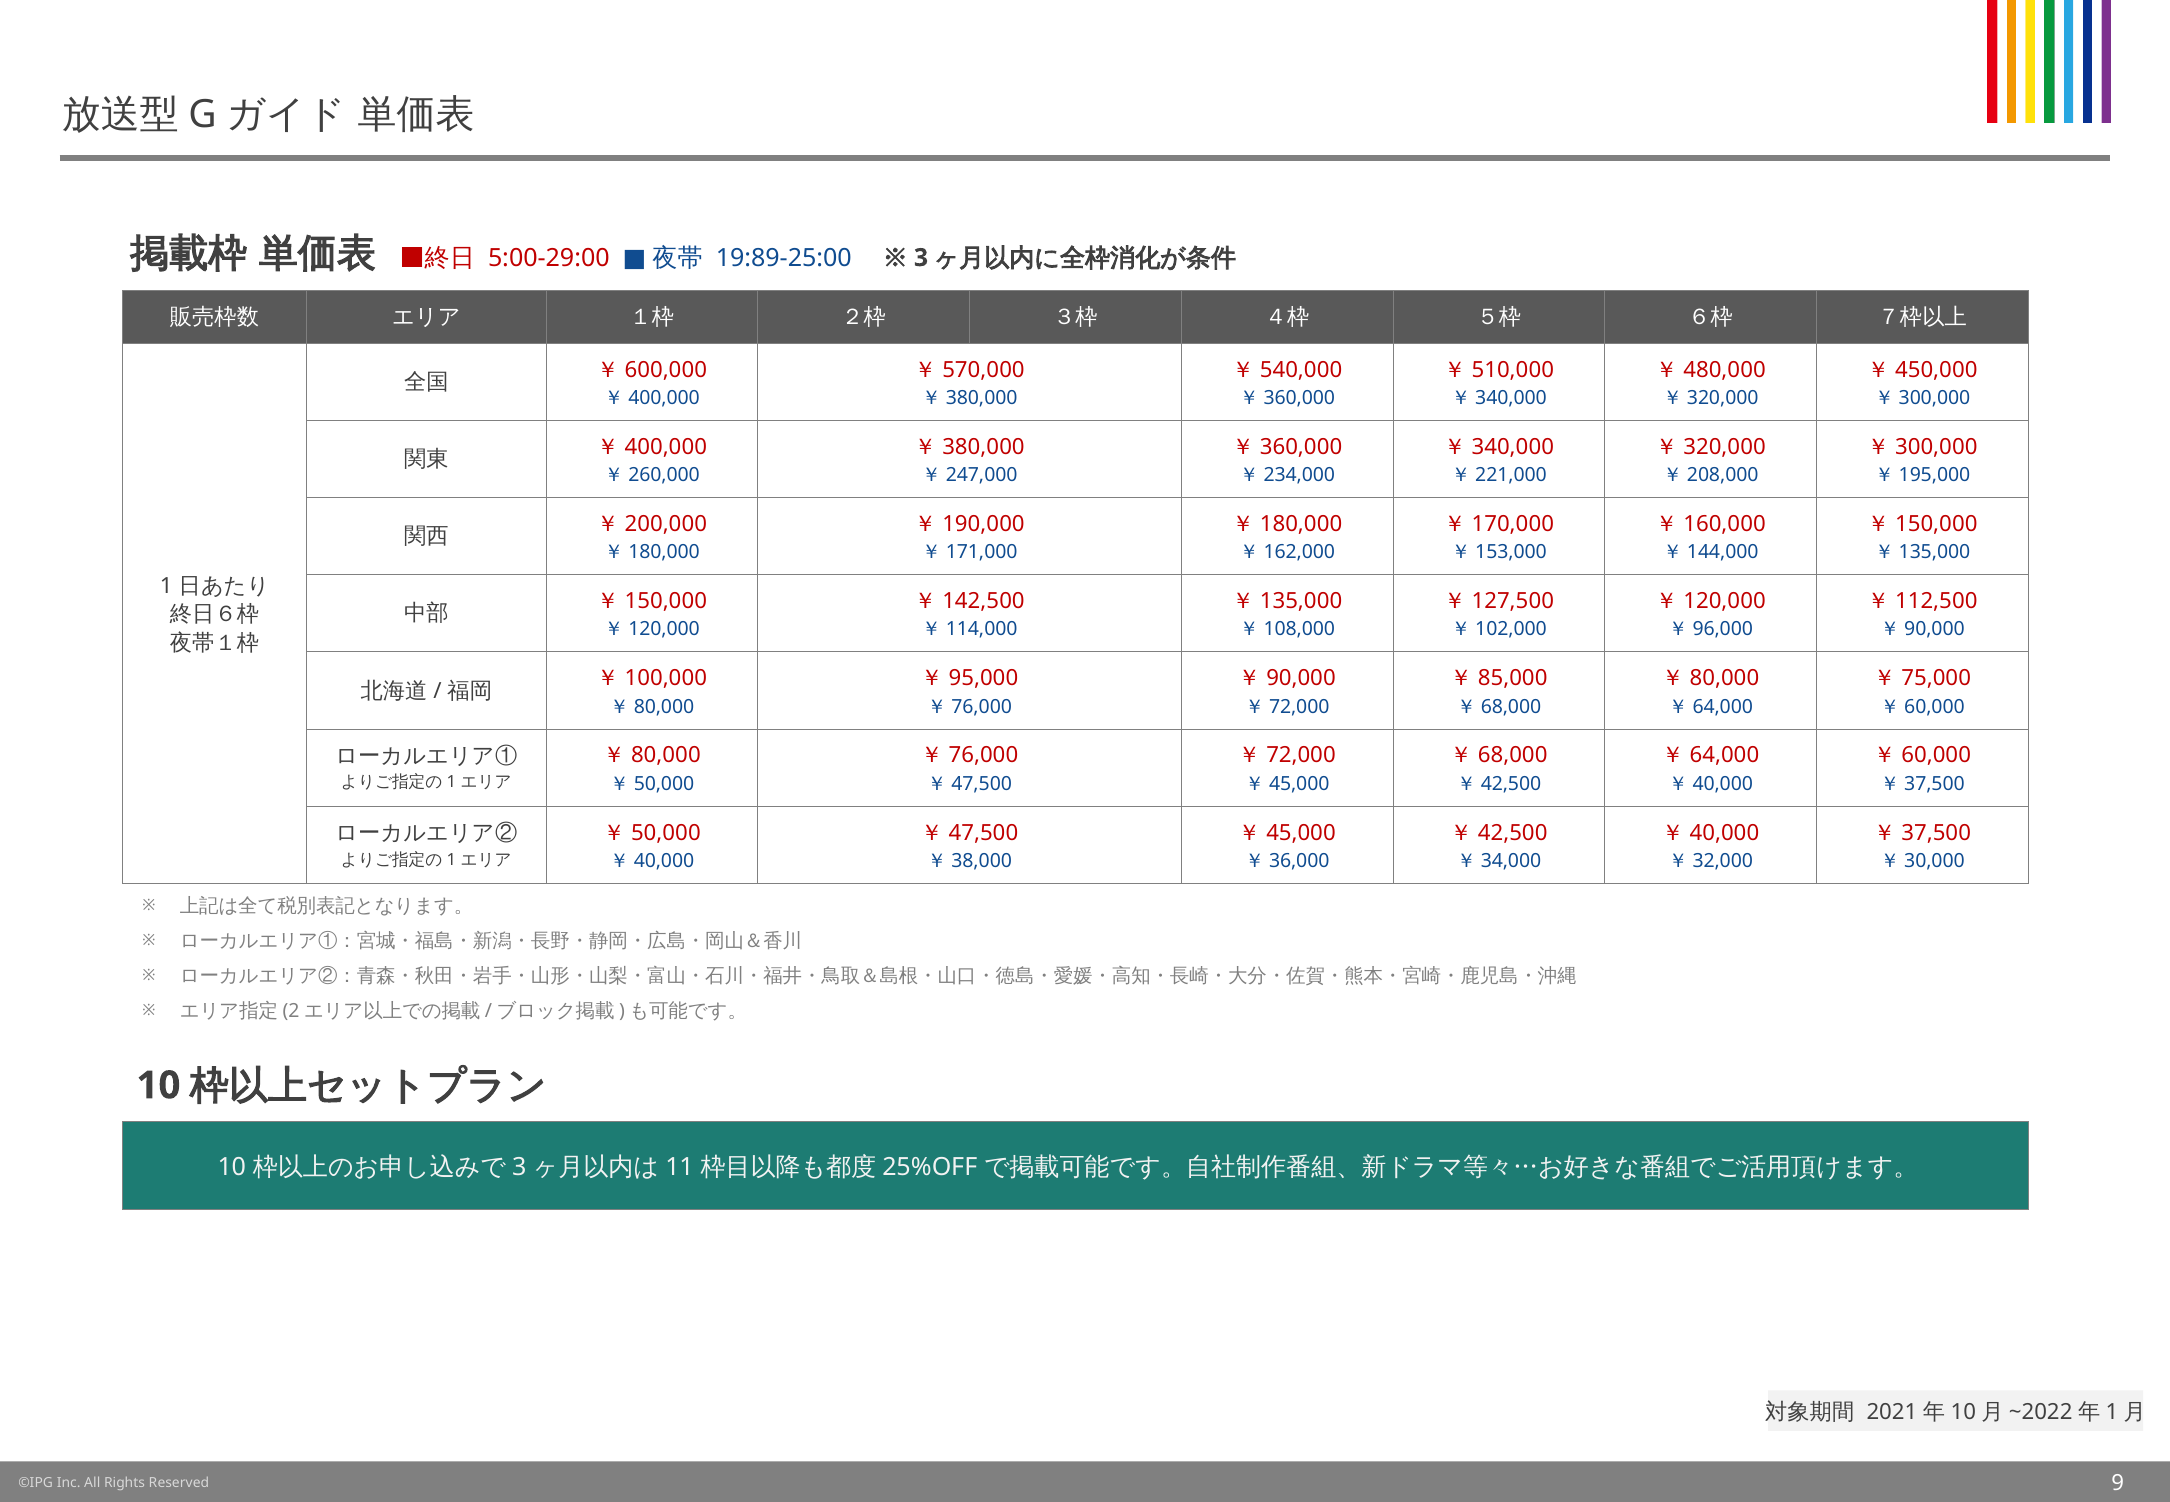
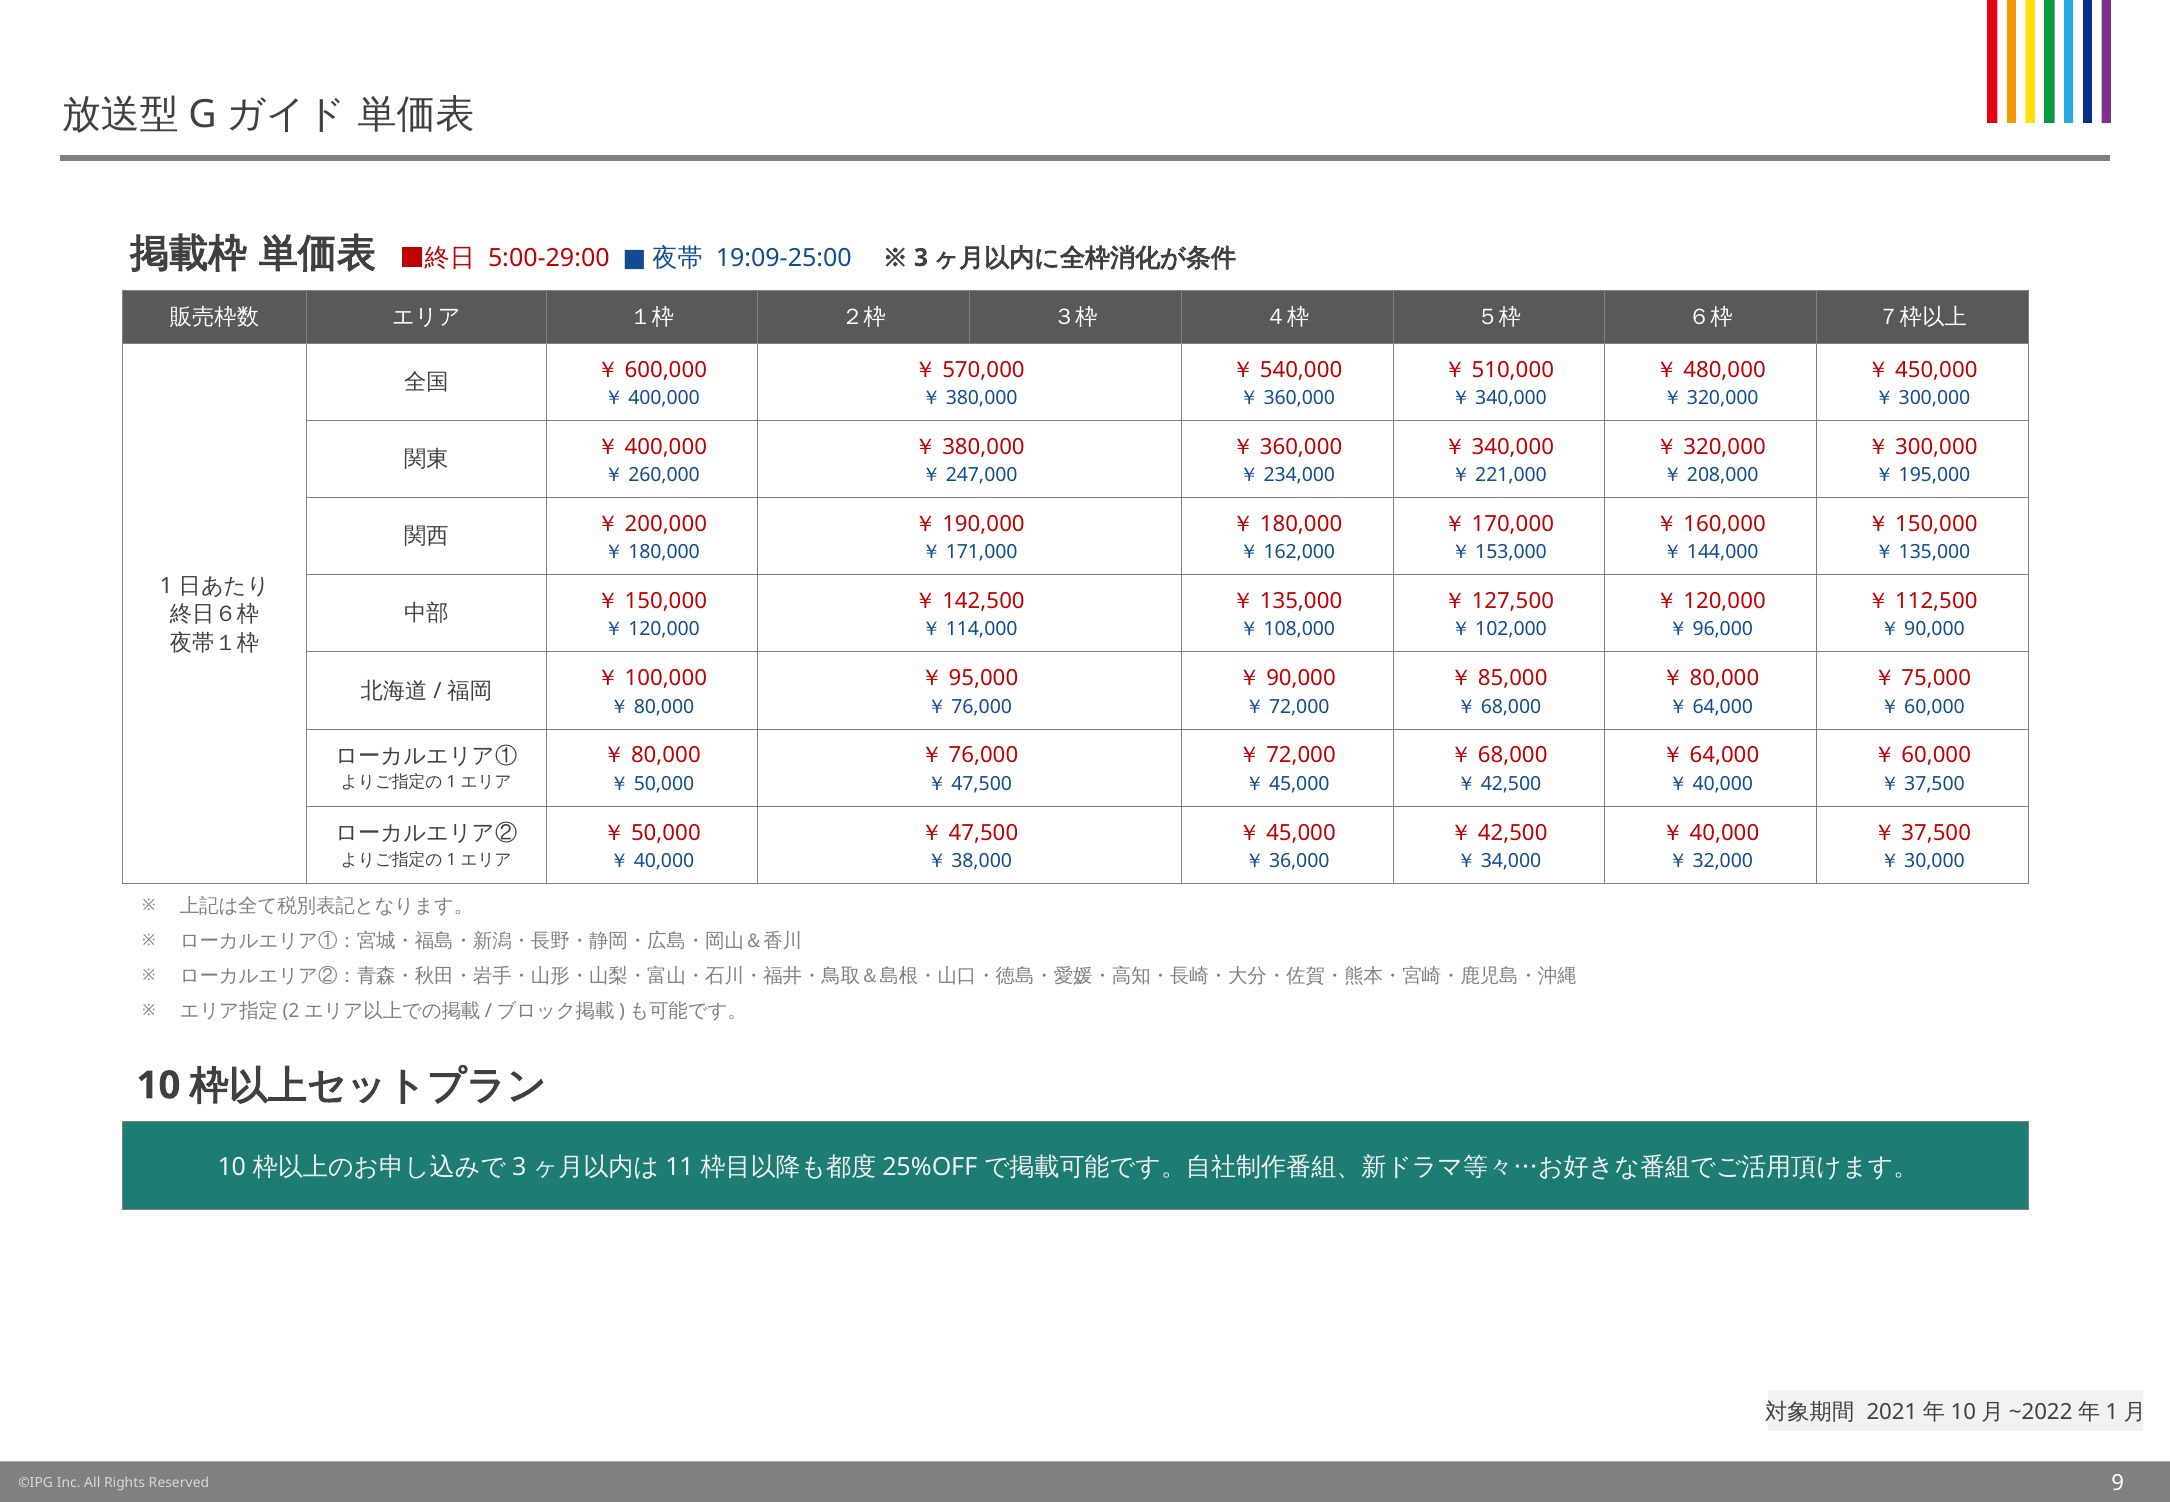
19:89-25:00: 19:89-25:00 -> 19:09-25:00 (784, 258)
